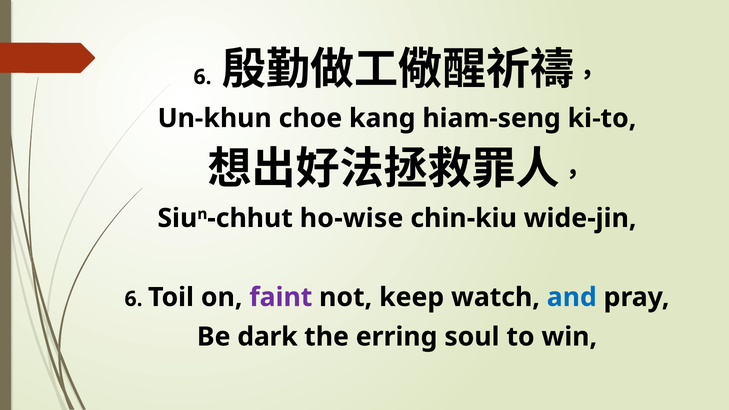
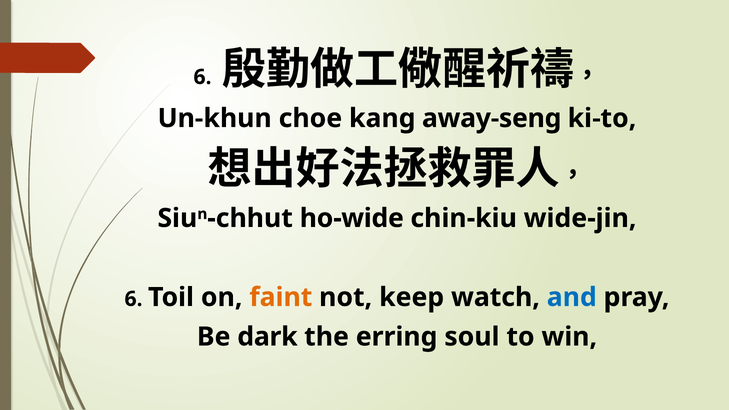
hiam-seng: hiam-seng -> away-seng (492, 118)
ho-wise: ho-wise -> ho-wide (352, 218)
faint colour: purple -> orange (281, 297)
